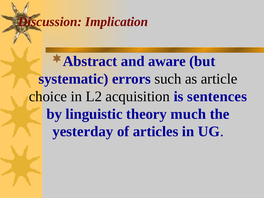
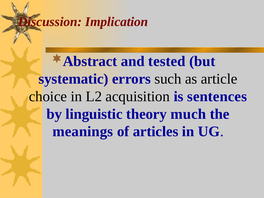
aware: aware -> tested (167, 61)
yesterday: yesterday -> meanings (83, 132)
